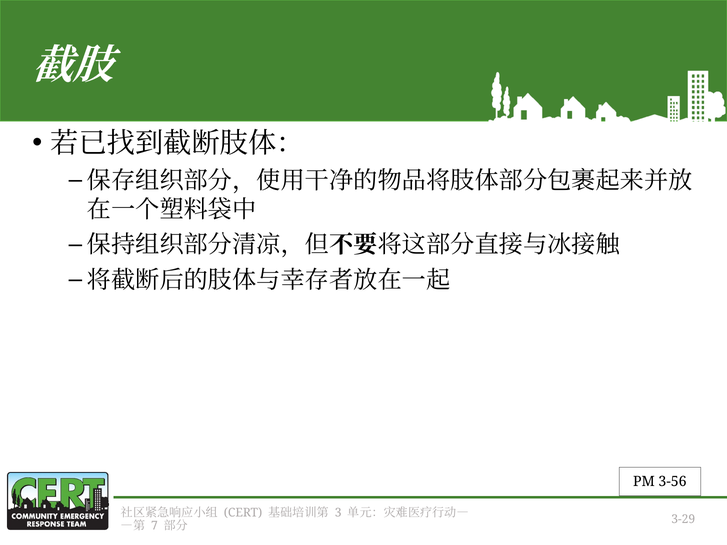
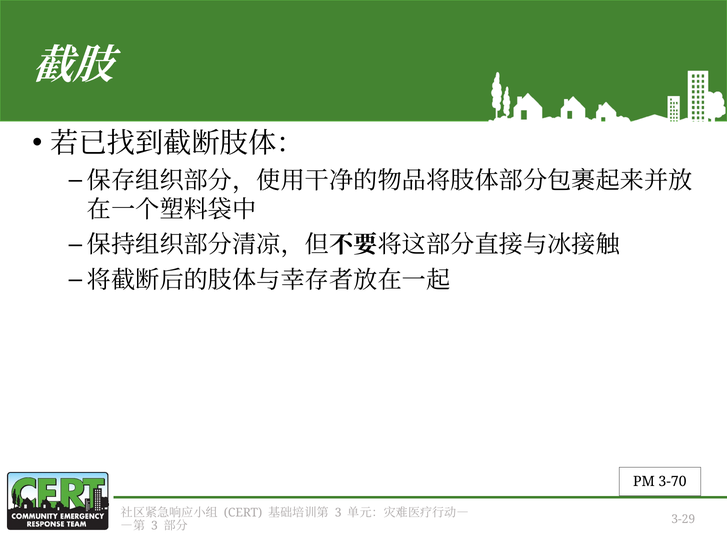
3-56: 3-56 -> 3-70 (673, 482)
7: 7 -> 3 (155, 526)
